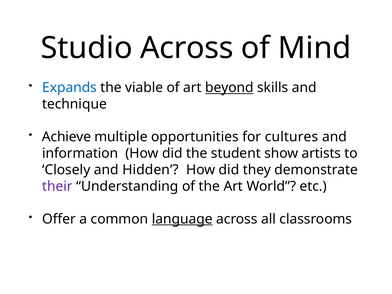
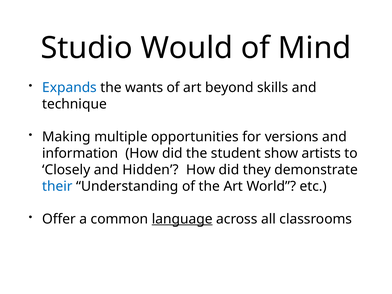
Studio Across: Across -> Would (187, 48)
viable: viable -> wants (144, 88)
beyond underline: present -> none (229, 88)
Achieve: Achieve -> Making (66, 137)
cultures: cultures -> versions (292, 137)
their colour: purple -> blue (57, 186)
